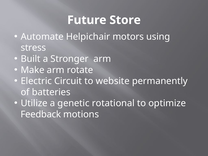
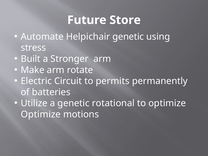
Helpichair motors: motors -> genetic (128, 37)
website: website -> permits (113, 81)
Feedback: Feedback -> Optimize (41, 114)
